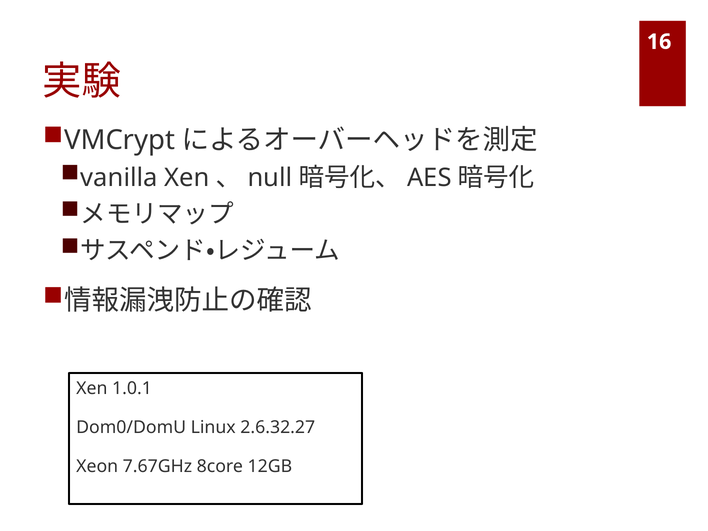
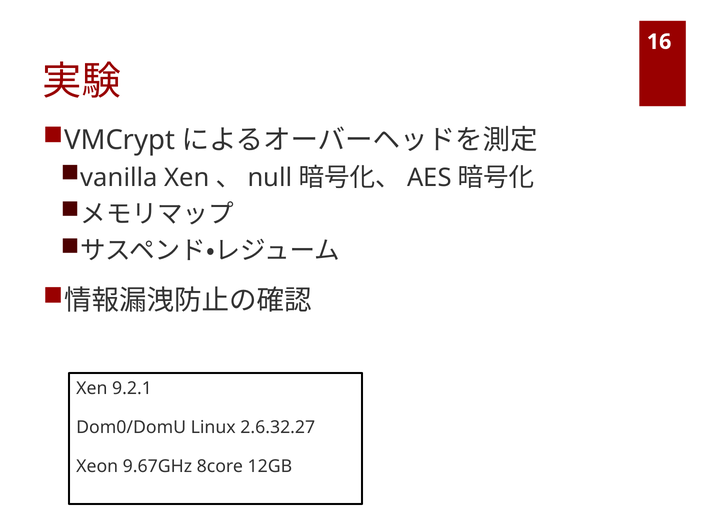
1.0.1: 1.0.1 -> 9.2.1 (132, 389)
7.67GHz: 7.67GHz -> 9.67GHz (157, 467)
